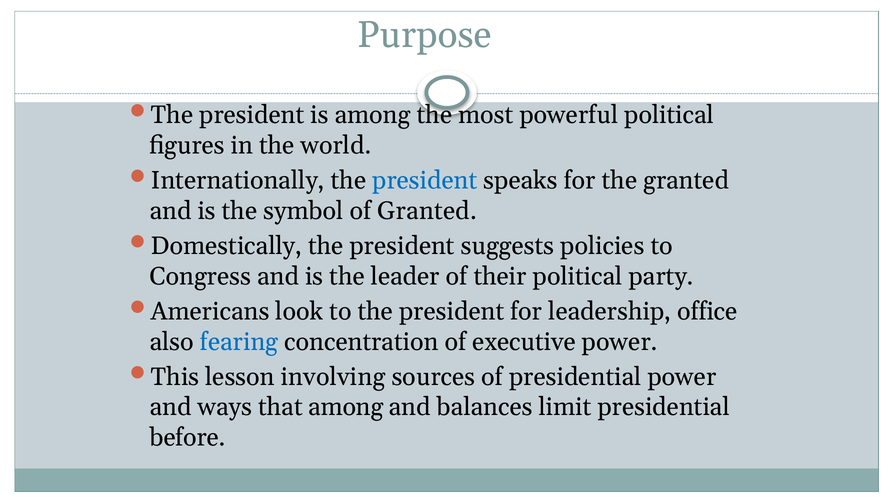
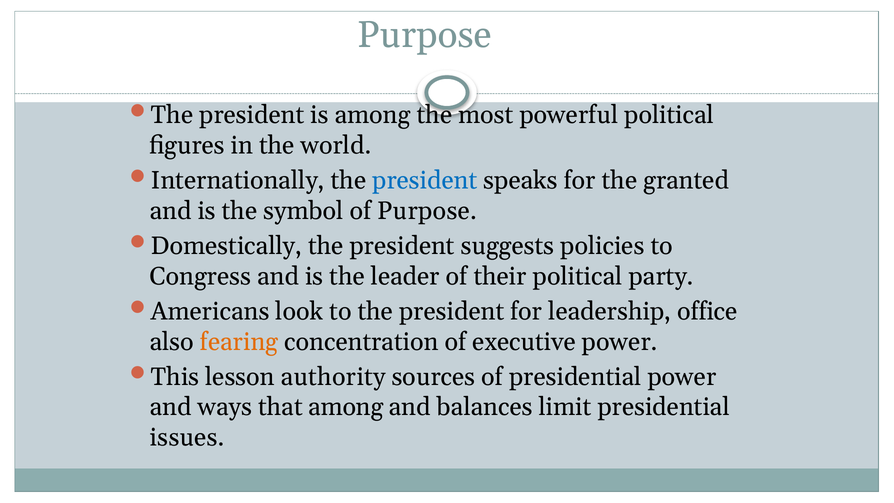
of Granted: Granted -> Purpose (427, 211)
fearing colour: blue -> orange (239, 342)
involving: involving -> authority (333, 377)
before: before -> issues (187, 437)
